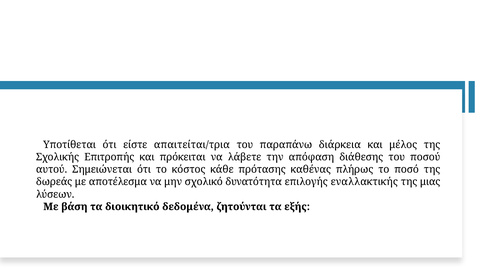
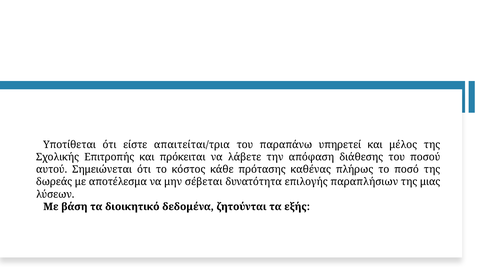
διάρκεια: διάρκεια -> υπηρετεί (340, 145)
σχολικό: σχολικό -> σέβεται (204, 182)
εναλλακτικής: εναλλακτικής -> παραπλήσιων (364, 182)
